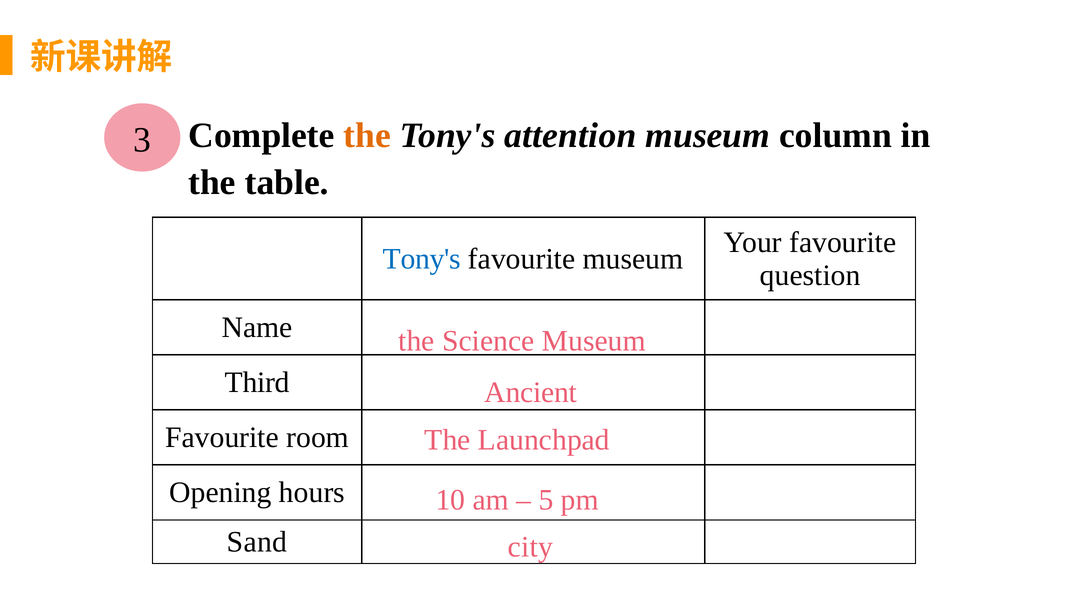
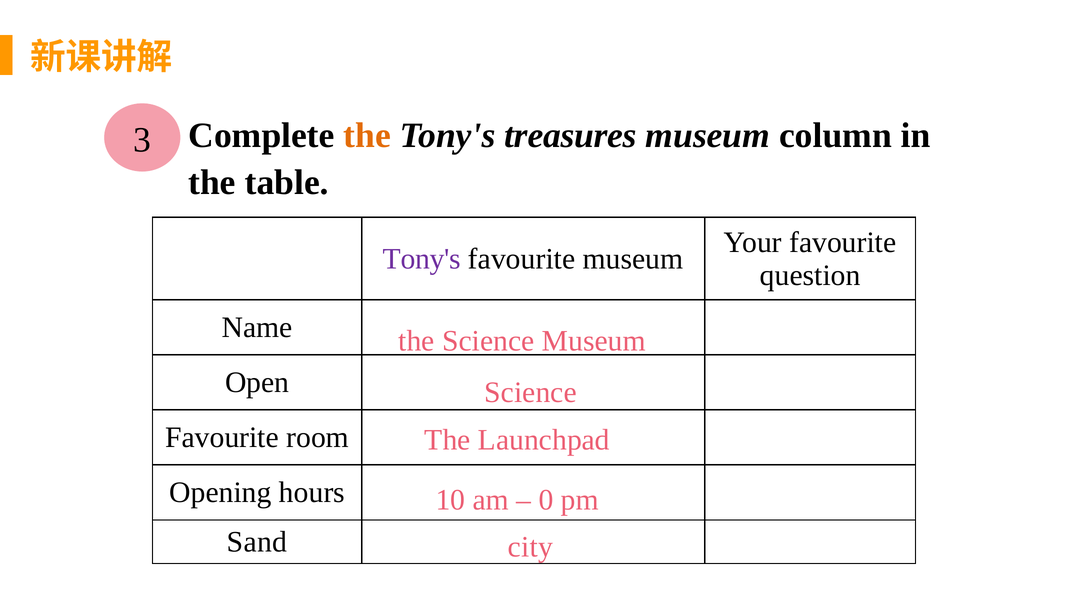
attention: attention -> treasures (571, 135)
Tony's colour: blue -> purple (422, 259)
Third: Third -> Open (257, 382)
Ancient: Ancient -> Science (531, 392)
5: 5 -> 0 (546, 500)
